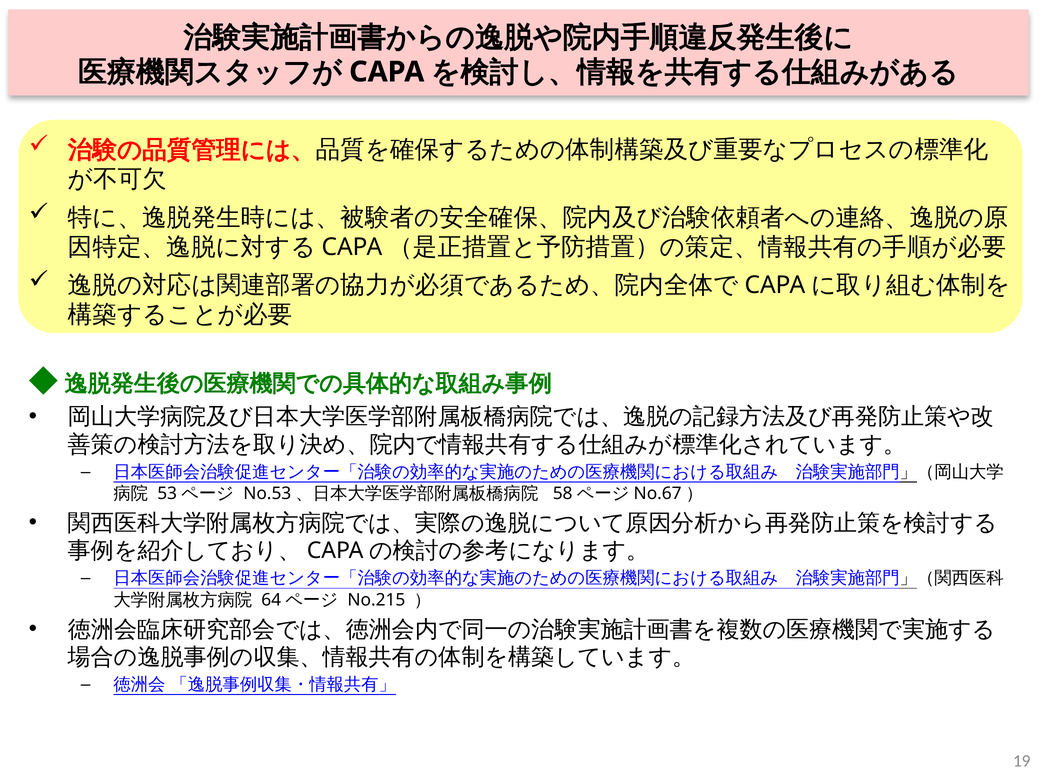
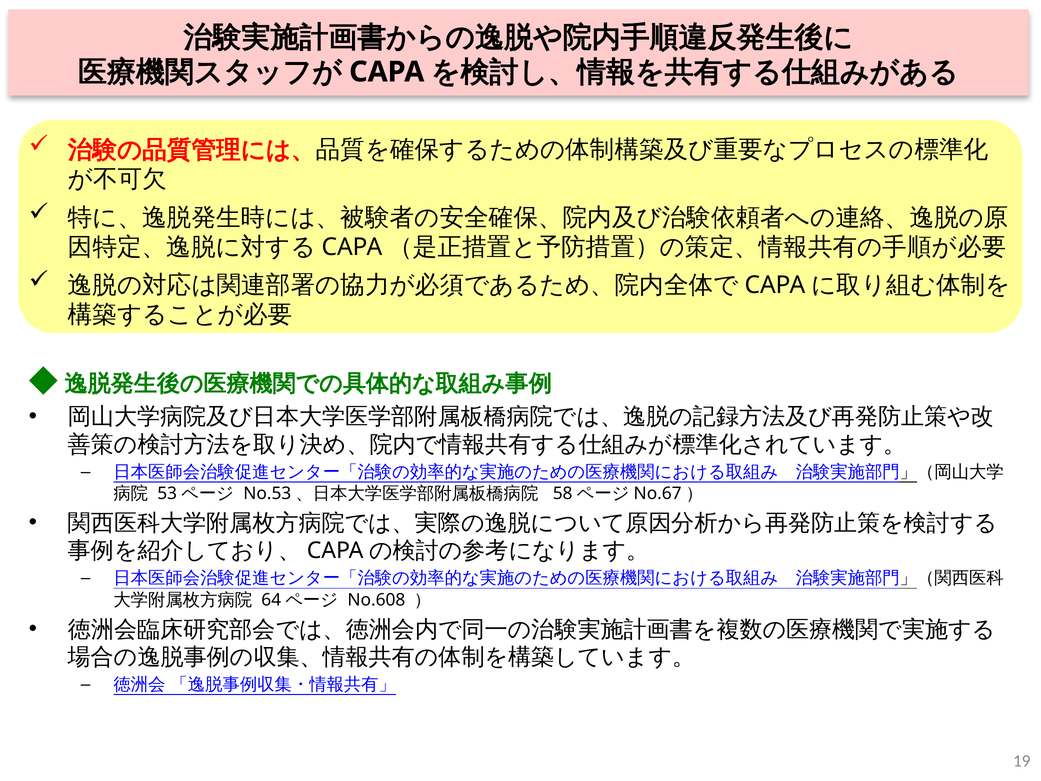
No.215: No.215 -> No.608 (376, 600)
